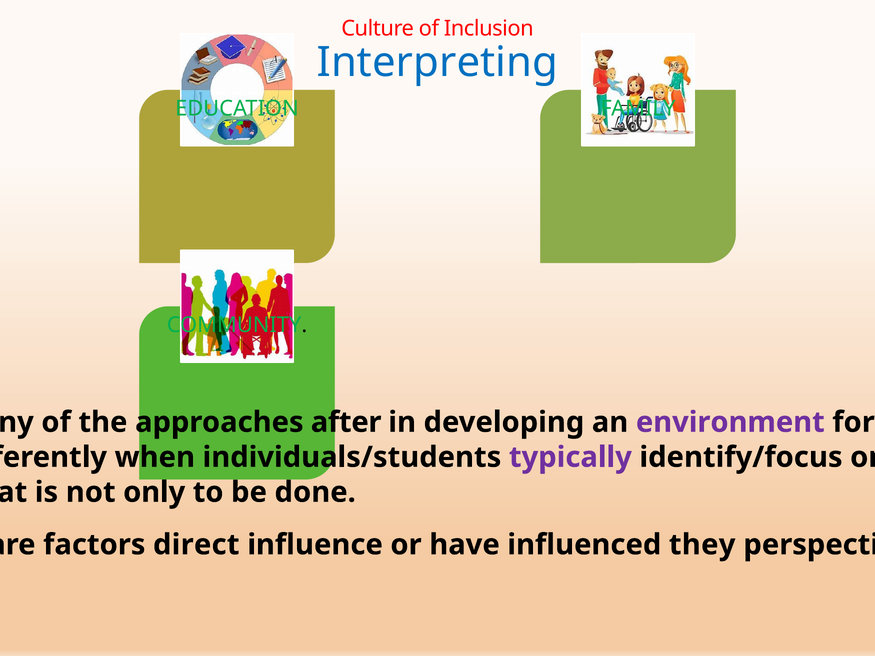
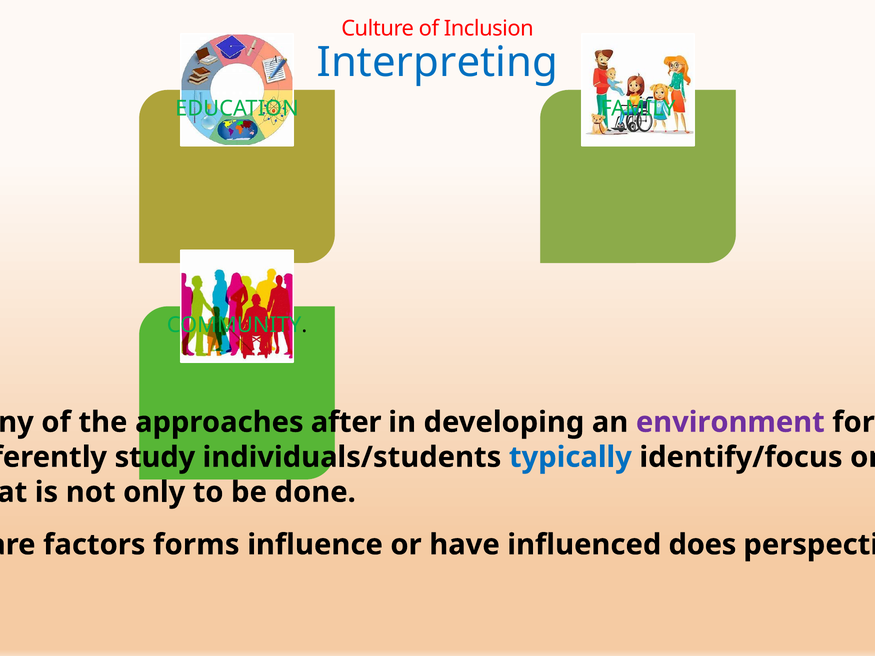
when: when -> study (155, 457)
typically colour: purple -> blue (570, 457)
direct: direct -> forms (196, 545)
they: they -> does (702, 545)
